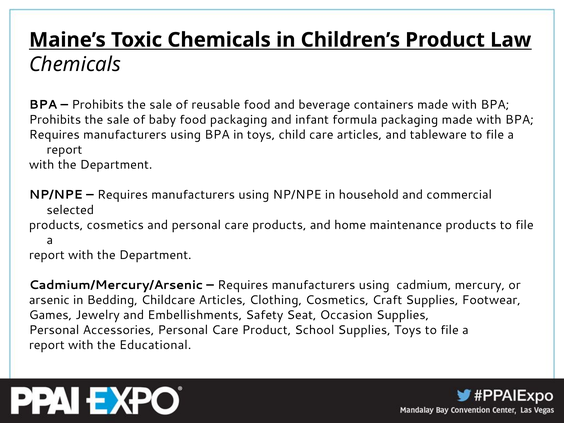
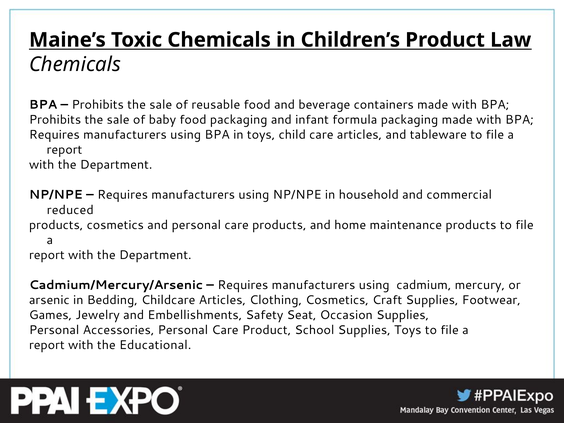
selected: selected -> reduced (70, 210)
